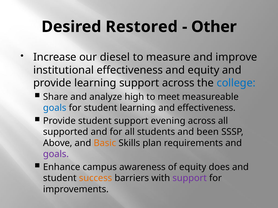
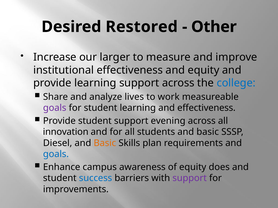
diesel: diesel -> larger (115, 57)
high: high -> lives (134, 97)
meet: meet -> work (169, 97)
goals colour: blue -> purple (55, 108)
supported: supported -> innovation (66, 132)
students and been: been -> basic (208, 132)
Above: Above -> Diesel (58, 143)
goals colour: purple -> blue (56, 154)
success colour: orange -> blue (96, 179)
